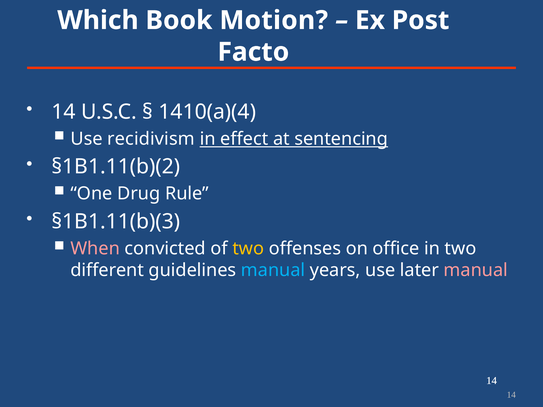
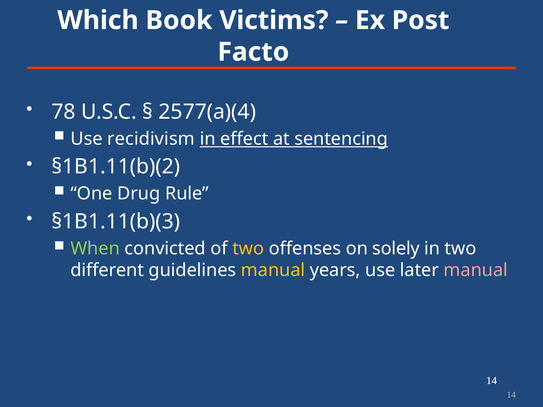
Motion: Motion -> Victims (274, 20)
14: 14 -> 78 (64, 112)
1410(a)(4: 1410(a)(4 -> 2577(a)(4 (207, 112)
When colour: pink -> light green (95, 249)
office: office -> solely (396, 249)
manual colour: light blue -> yellow (273, 270)
